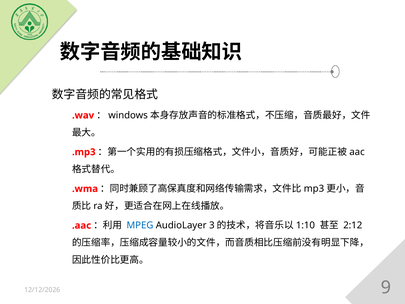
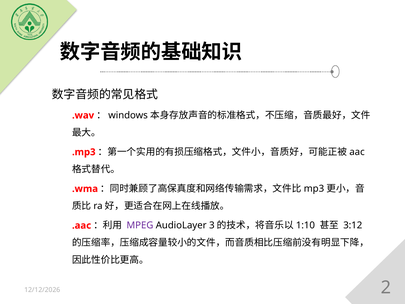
MPEG colour: blue -> purple (140, 225)
2:12: 2:12 -> 3:12 (353, 225)
9: 9 -> 2 (386, 287)
